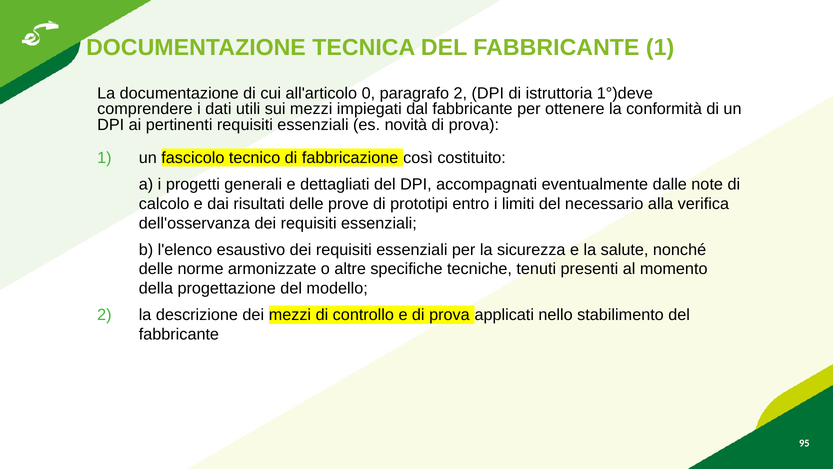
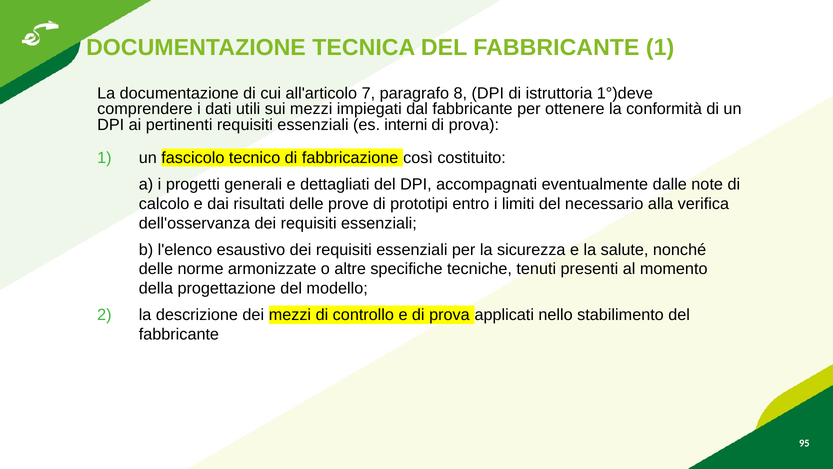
0: 0 -> 7 (368, 93)
paragrafo 2: 2 -> 8 (460, 93)
novità: novità -> interni (406, 125)
